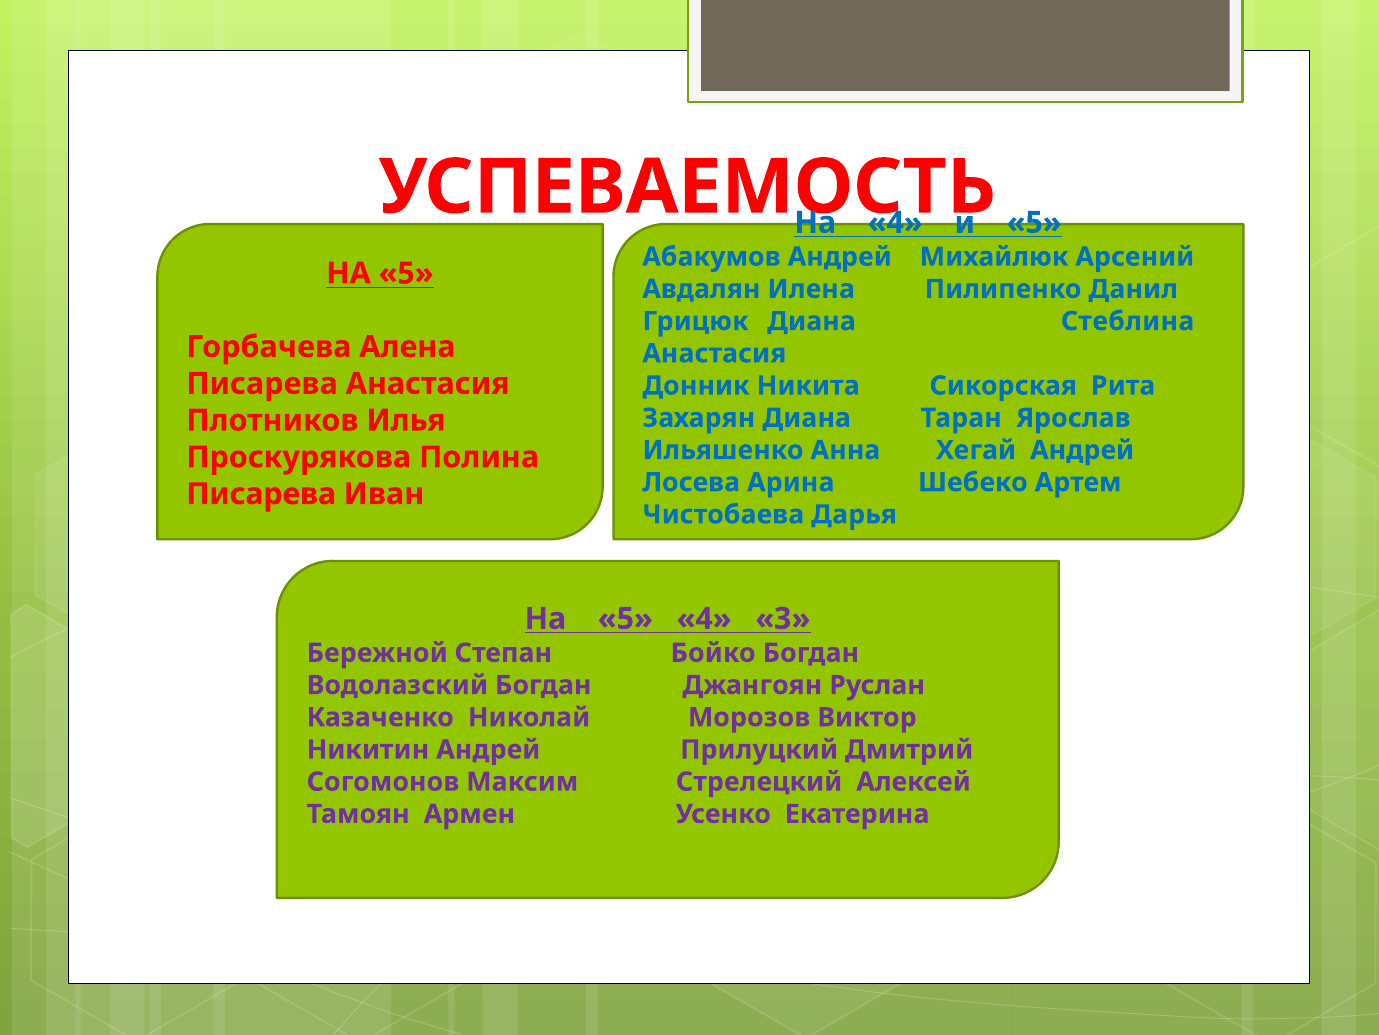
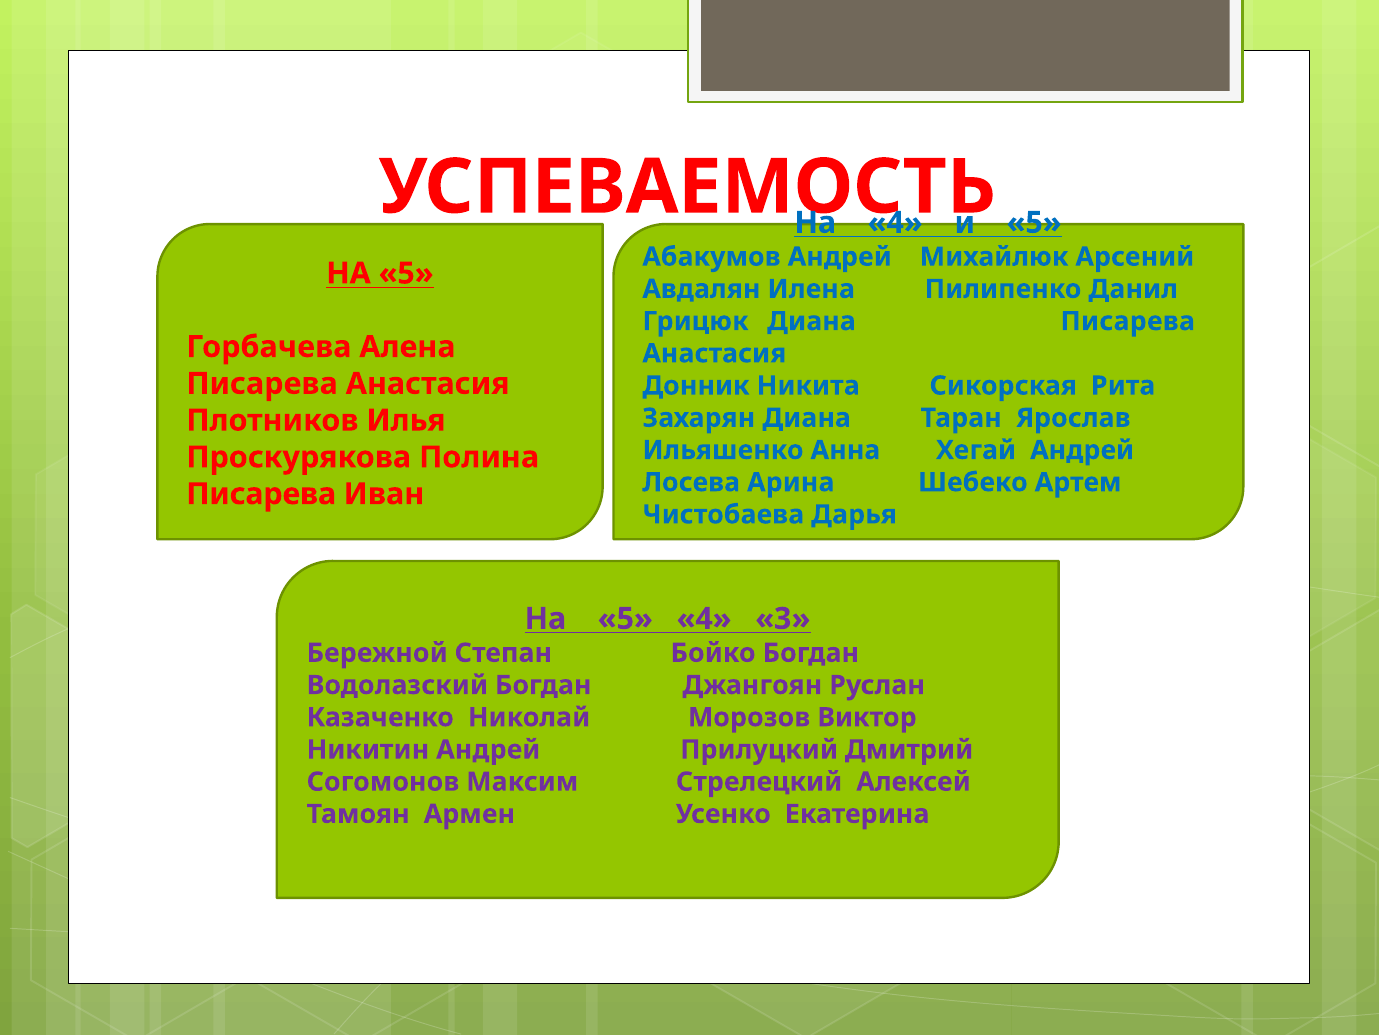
Диана Стеблина: Стеблина -> Писарева (1128, 321)
